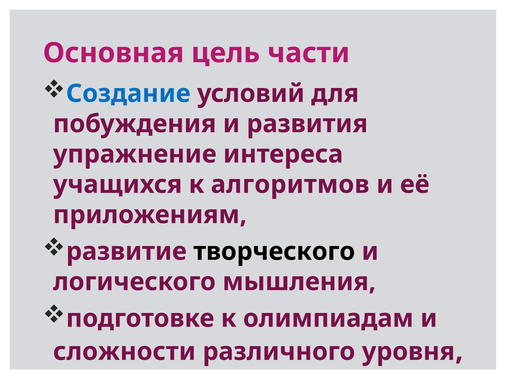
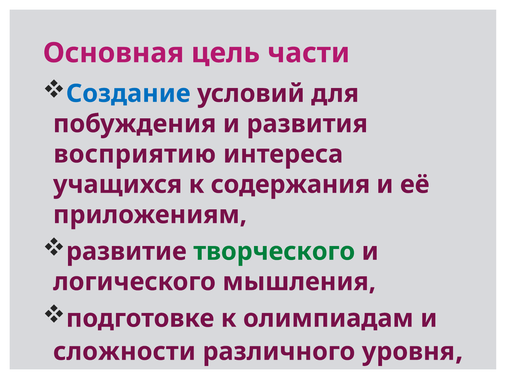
упражнение: упражнение -> восприятию (135, 154)
алгоритмов: алгоритмов -> содержания (290, 185)
творческого colour: black -> green (274, 252)
